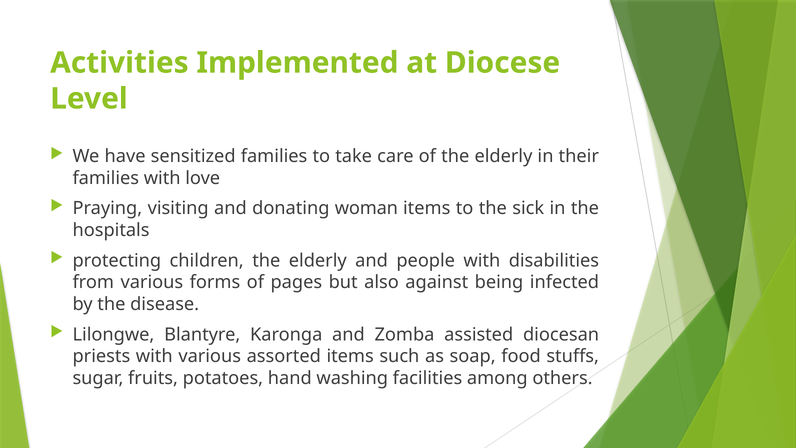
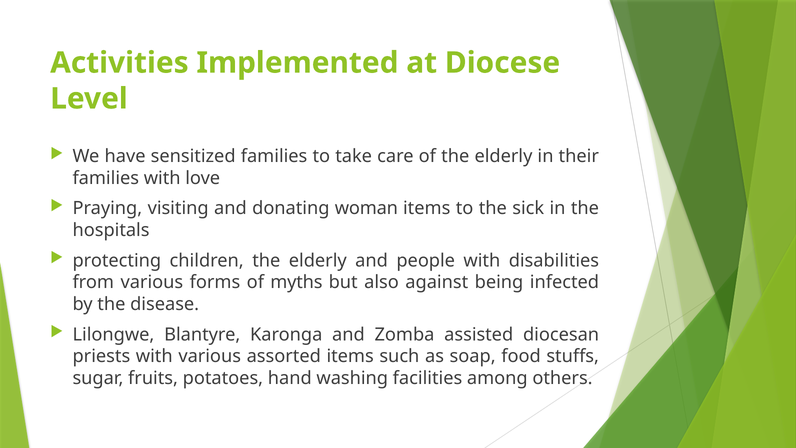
pages: pages -> myths (296, 282)
